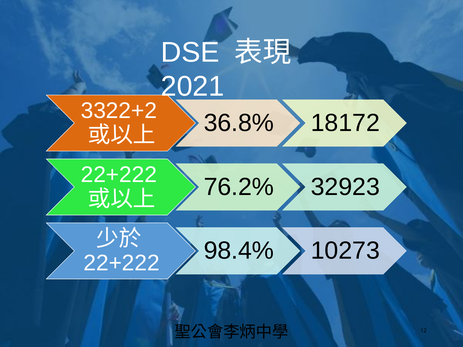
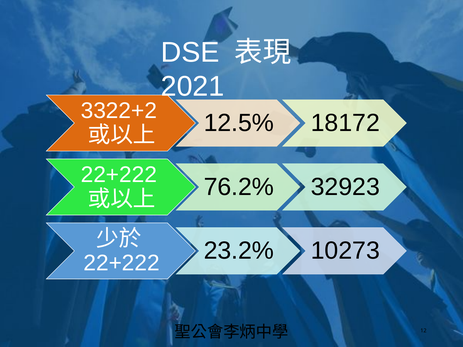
36.8%: 36.8% -> 12.5% (239, 123)
98.4%: 98.4% -> 23.2% (239, 251)
